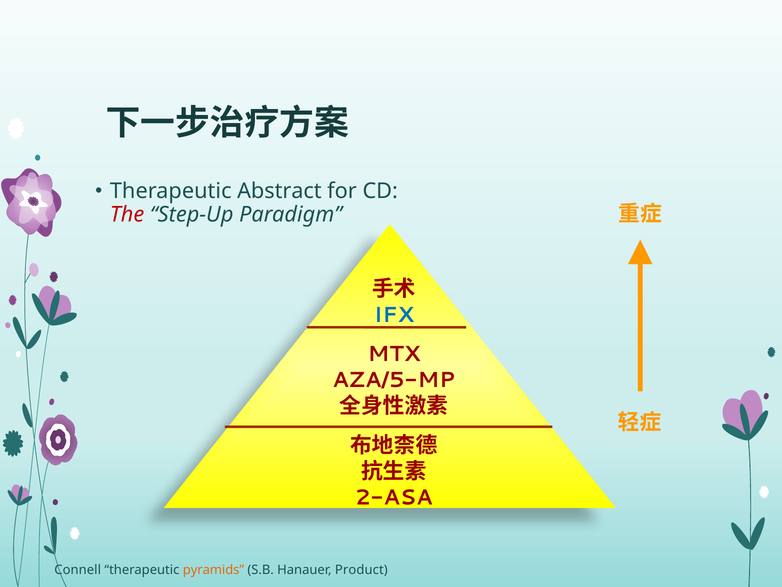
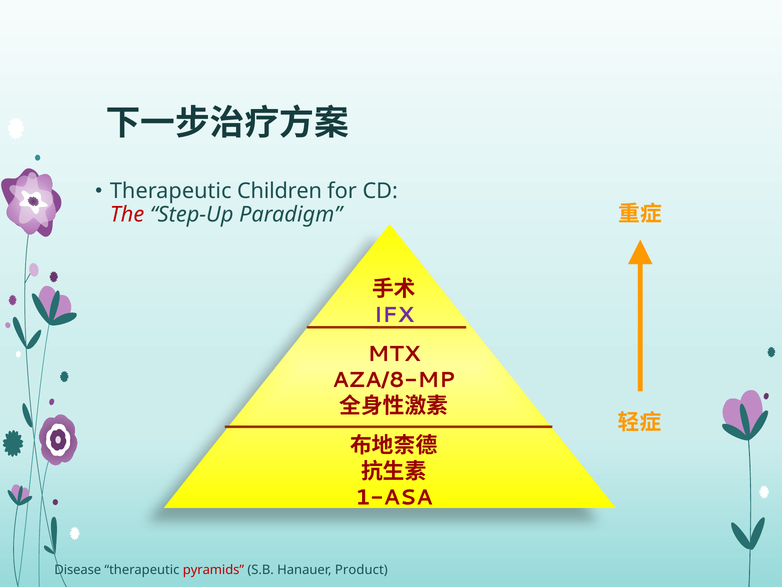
Abstract: Abstract -> Children (279, 191)
IFX colour: blue -> purple (394, 315)
AZA/5-MP: AZA/5-MP -> AZA/8-MP (394, 380)
2-ASA: 2-ASA -> 1-ASA (394, 497)
Connell: Connell -> Disease (78, 569)
pyramids colour: orange -> red (213, 569)
